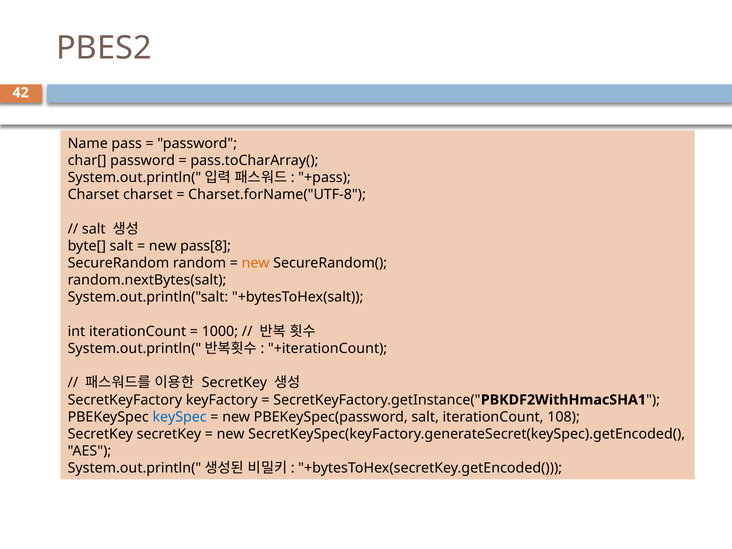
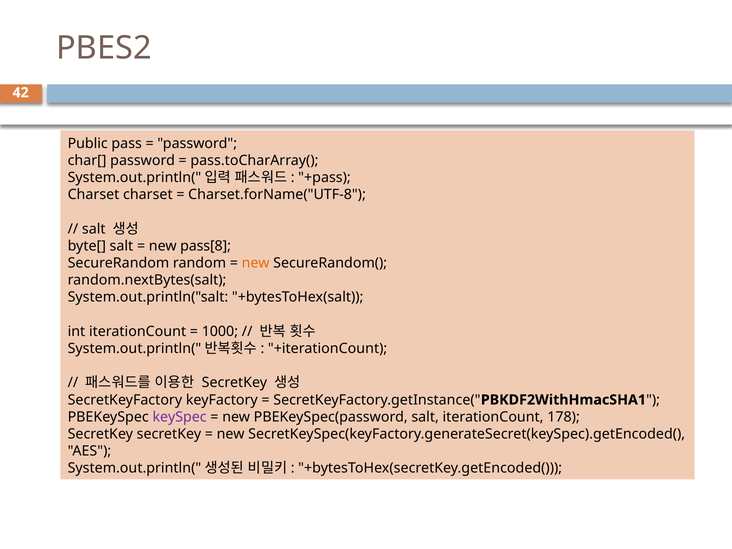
Name: Name -> Public (88, 143)
keySpec colour: blue -> purple (180, 417)
108: 108 -> 178 (564, 417)
